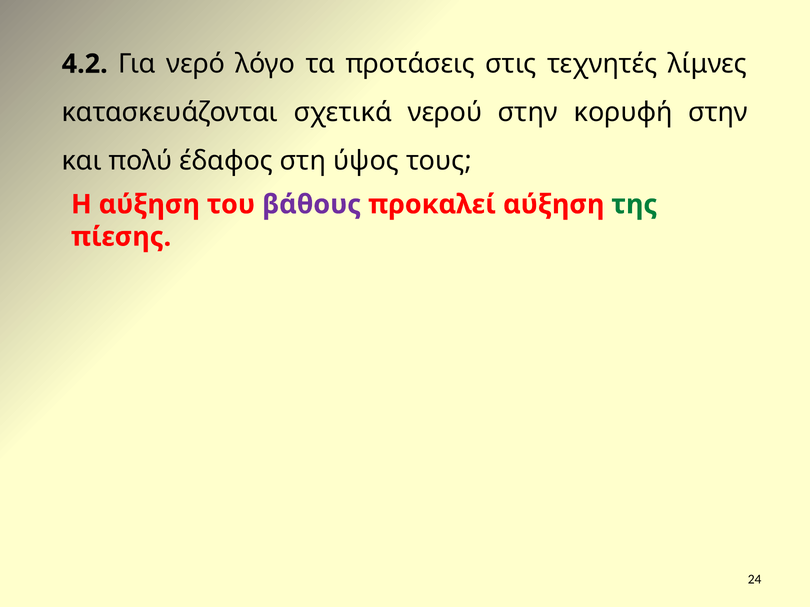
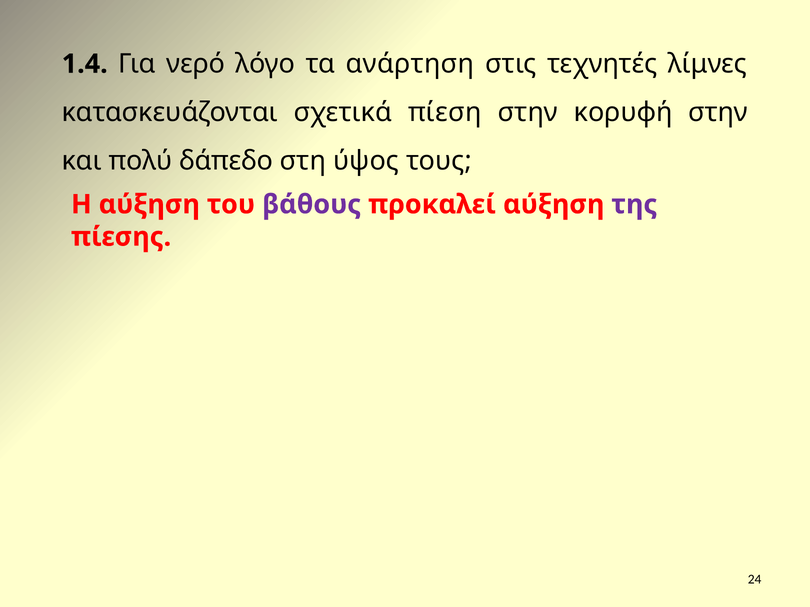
4.2: 4.2 -> 1.4 (85, 64)
προτάσεις: προτάσεις -> ανάρτηση (410, 64)
νερού: νερού -> πίεση (445, 113)
έδαφος: έδαφος -> δάπεδο (226, 161)
της colour: green -> purple (634, 205)
